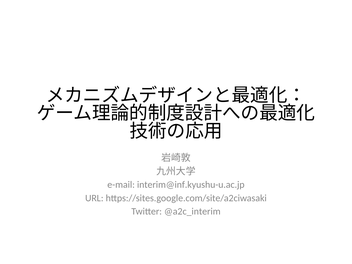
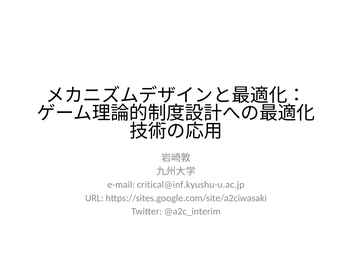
interim@inf.kyushu-u.ac.jp: interim@inf.kyushu-u.ac.jp -> critical@inf.kyushu-u.ac.jp (191, 185)
